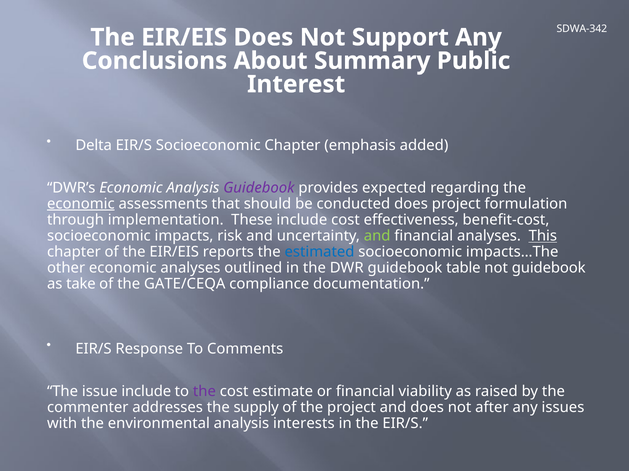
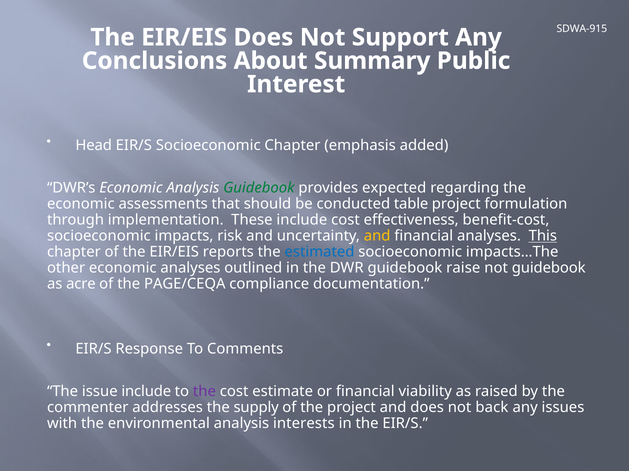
SDWA-342: SDWA-342 -> SDWA-915 (582, 29)
Delta: Delta -> Head (94, 145)
Guidebook colour: purple -> green (259, 188)
economic underline: present -> none (81, 204)
conducted does: does -> table (411, 204)
and colour: light green -> yellow (377, 236)
table: table -> raise (463, 268)
take: take -> acre (81, 284)
GATE/CEQA: GATE/CEQA -> PAGE/CEQA (185, 284)
after: after -> back (492, 408)
